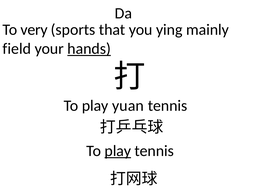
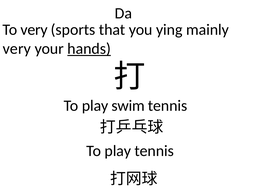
field: field -> very (17, 49)
yuan: yuan -> swim (128, 106)
play underline: present -> none (118, 151)
